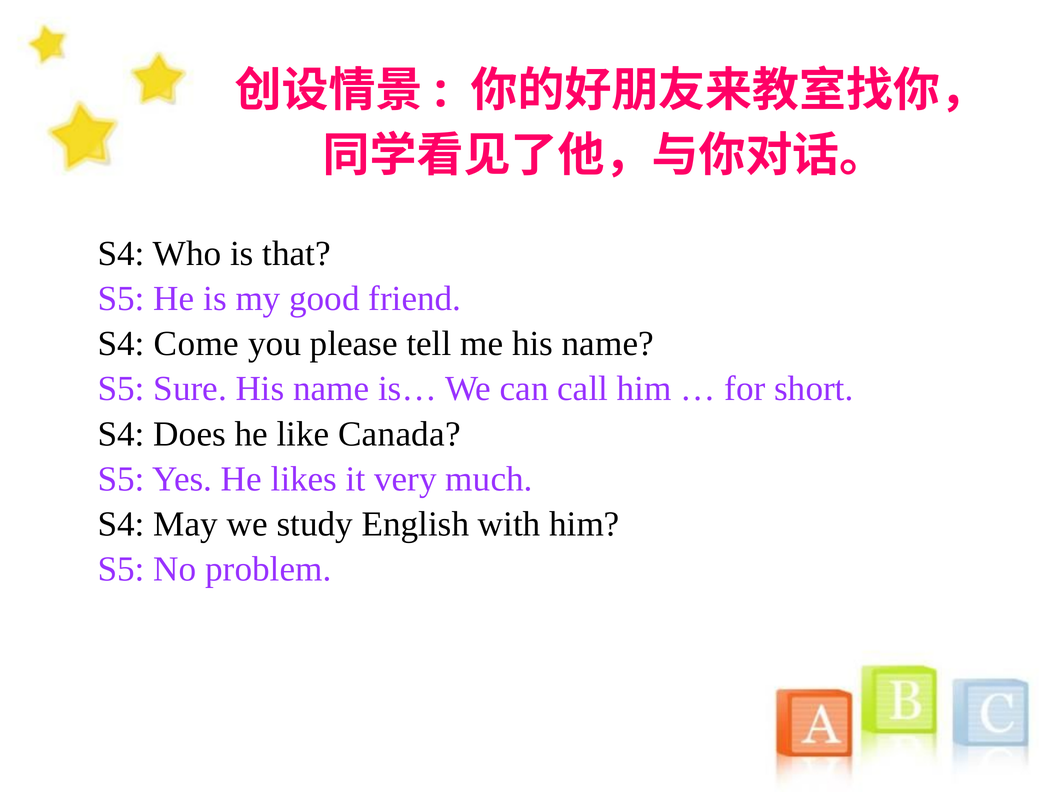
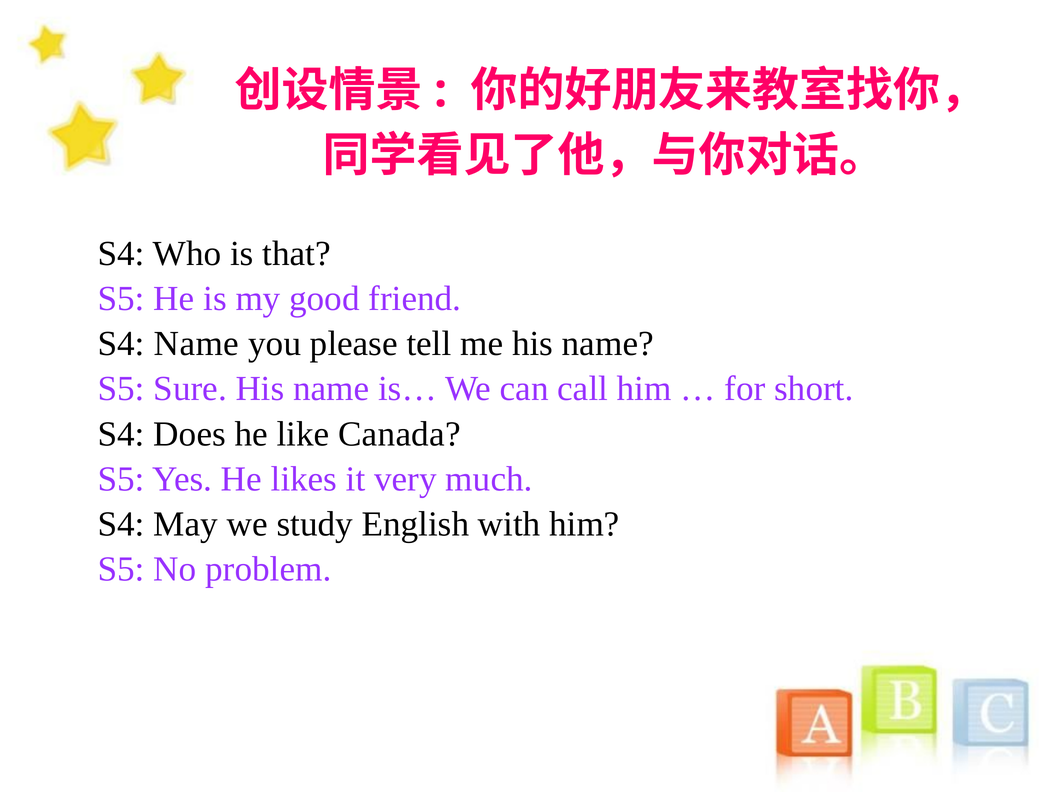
S4 Come: Come -> Name (196, 344)
